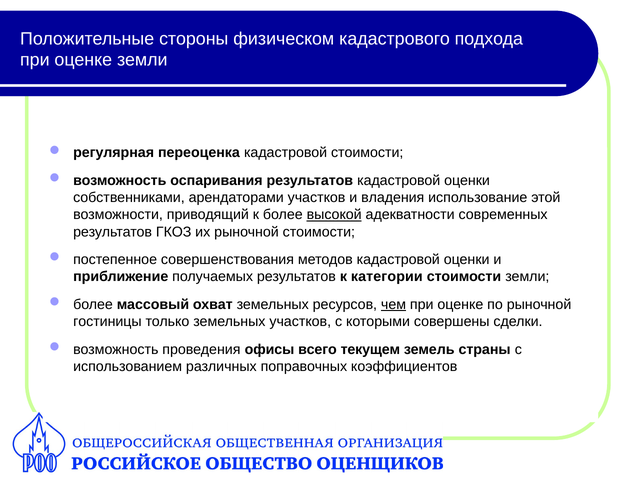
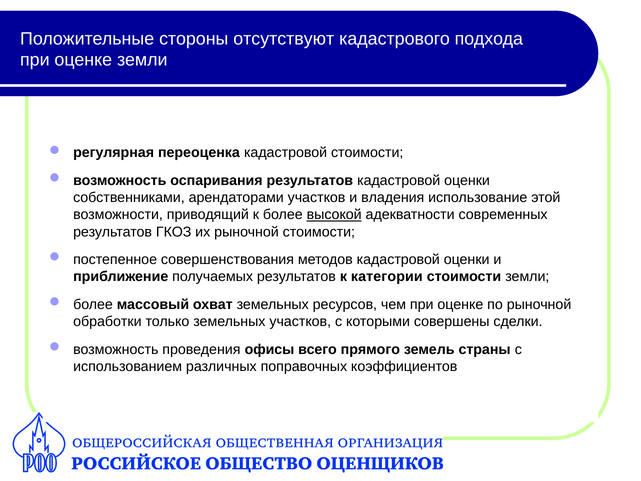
физическом: физическом -> отсутствуют (284, 39)
чем underline: present -> none (394, 304)
гостиницы: гостиницы -> обработки (107, 321)
текущем: текущем -> прямого (370, 349)
